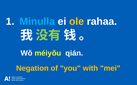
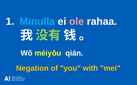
ole colour: yellow -> pink (77, 22)
